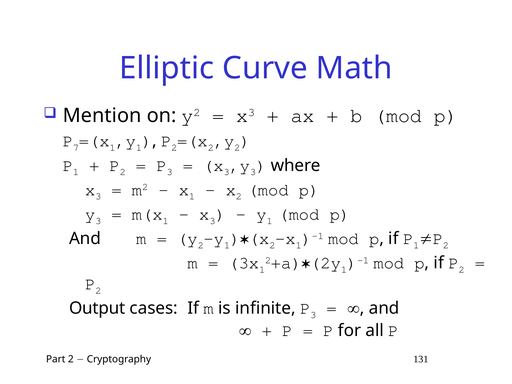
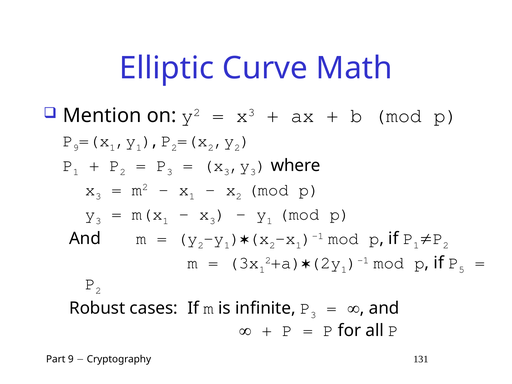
P 7: 7 -> 9 (76, 148)
if P 2: 2 -> 5 (462, 270)
Output: Output -> Robust (97, 308)
Part 2: 2 -> 9 (71, 359)
